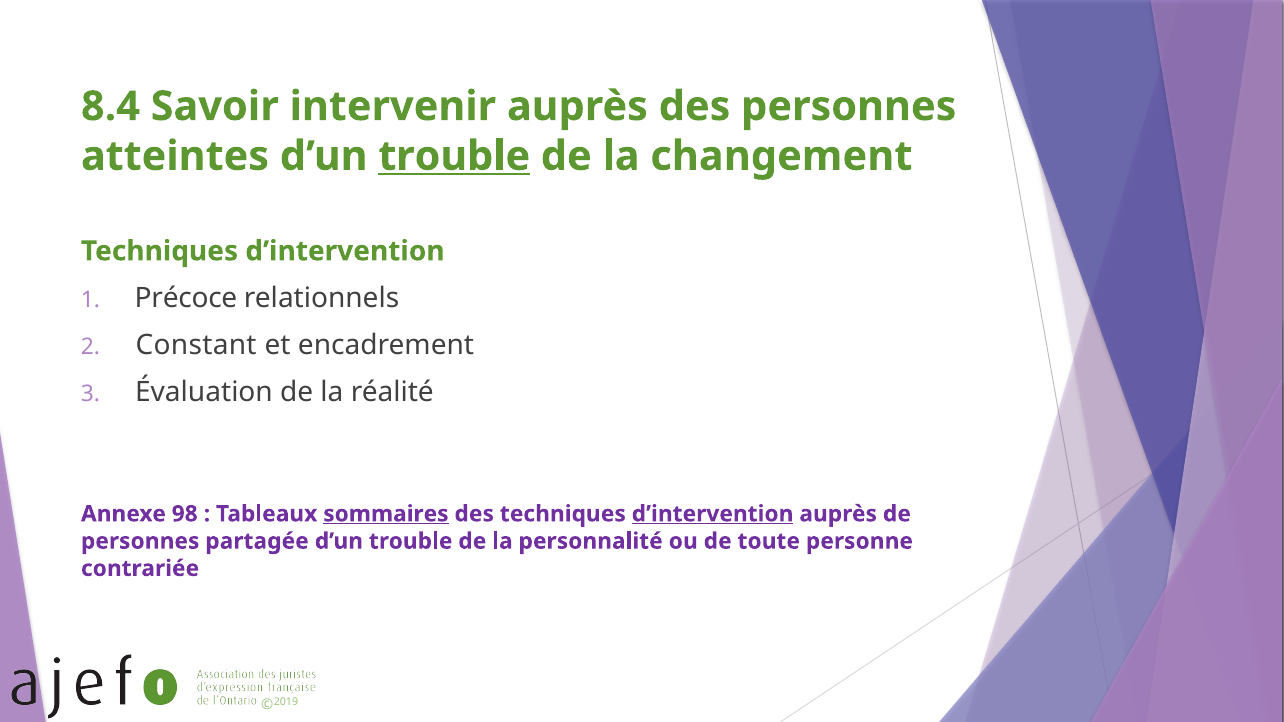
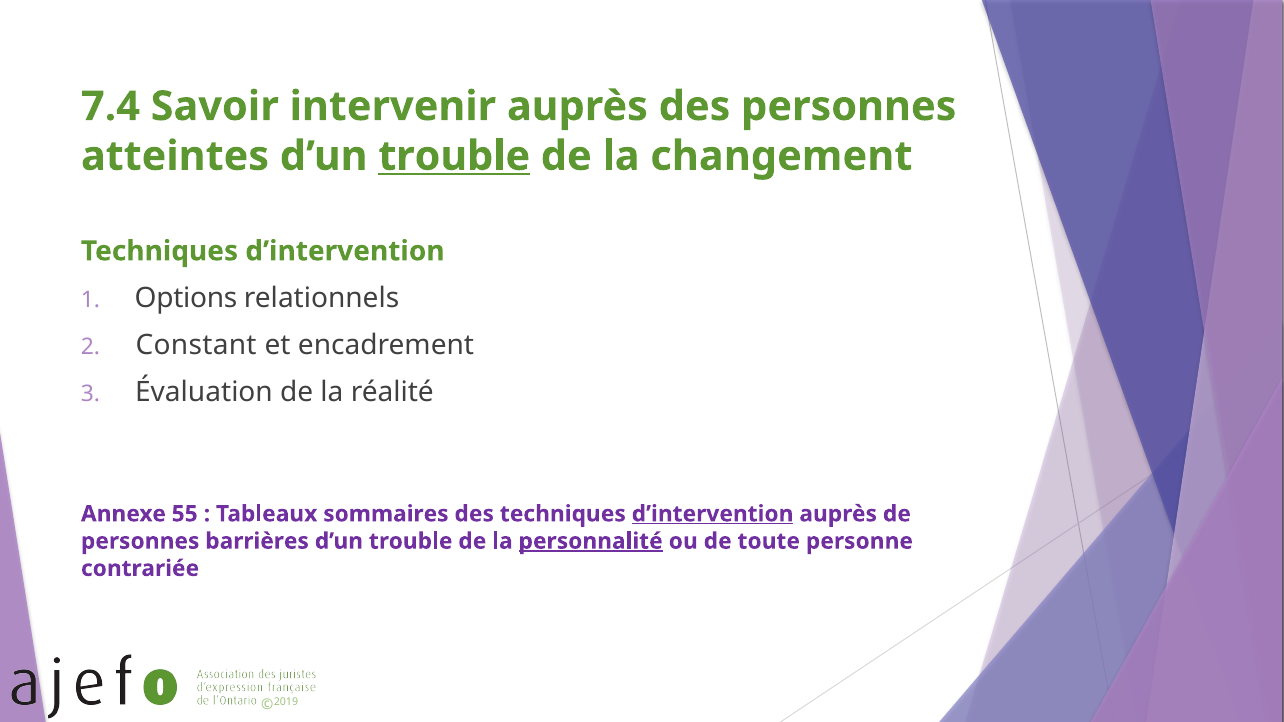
8.4: 8.4 -> 7.4 (110, 106)
Précoce: Précoce -> Options (186, 298)
98: 98 -> 55 (185, 514)
sommaires underline: present -> none (386, 514)
partagée: partagée -> barrières (257, 541)
personnalité underline: none -> present (591, 541)
